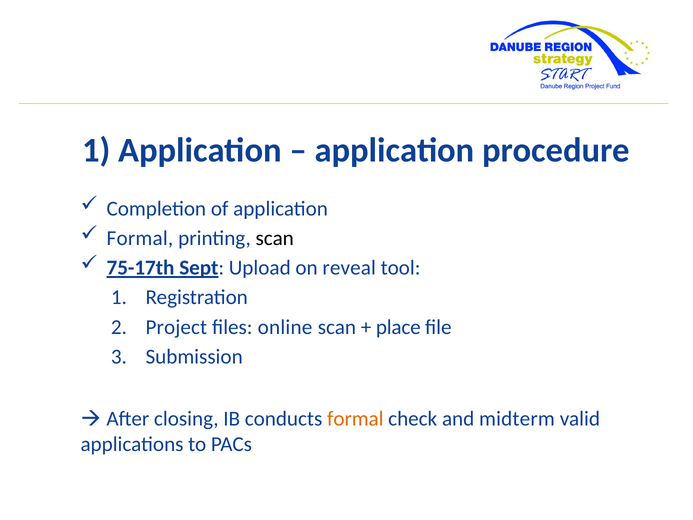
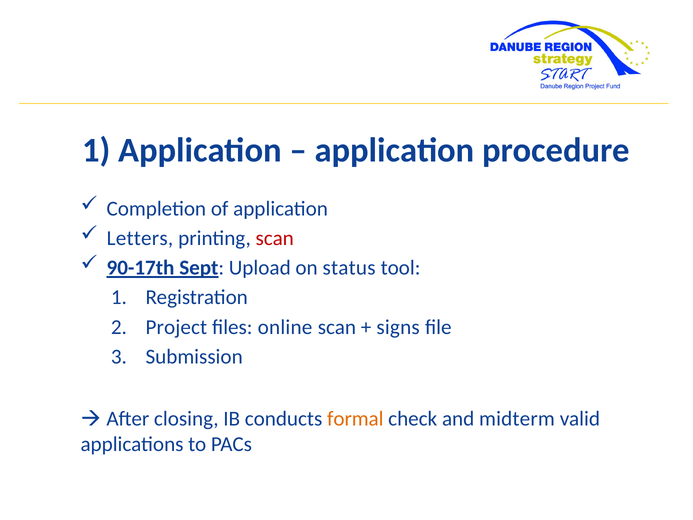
Formal: Formal -> Letters (140, 238)
scan colour: black -> red (275, 238)
75-17th: 75-17th -> 90-17th (141, 268)
reveal: reveal -> status (349, 268)
place: place -> signs (398, 327)
